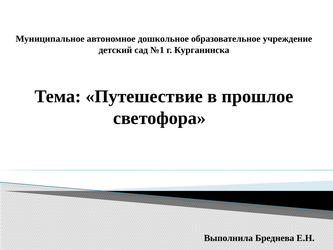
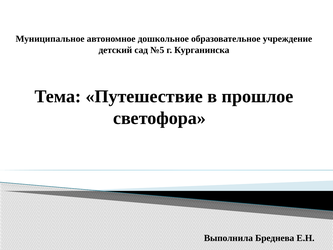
№1: №1 -> №5 (157, 50)
